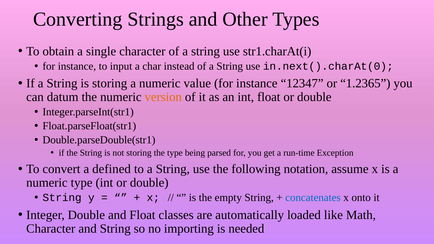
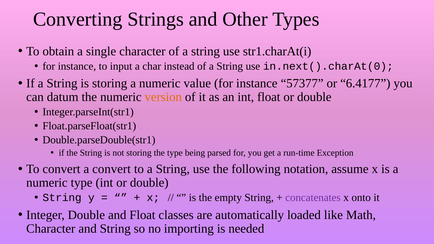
12347: 12347 -> 57377 (302, 83)
1.2365: 1.2365 -> 6.4177 (365, 83)
a defined: defined -> convert (112, 169)
concatenates colour: blue -> purple (313, 198)
